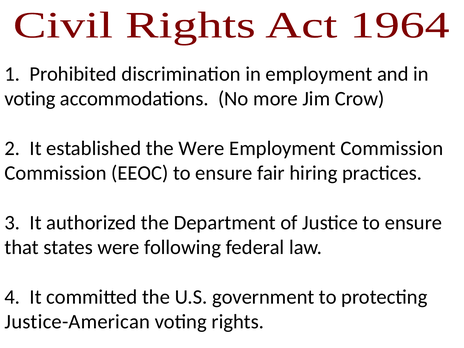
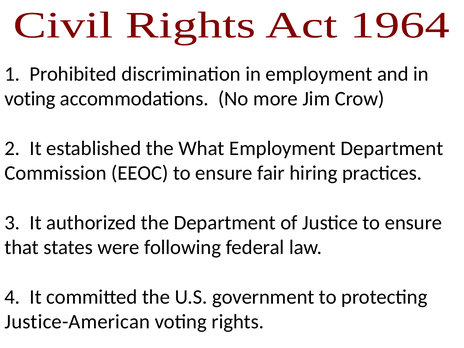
the Were: Were -> What (202, 148)
Employment Commission: Commission -> Department (392, 148)
